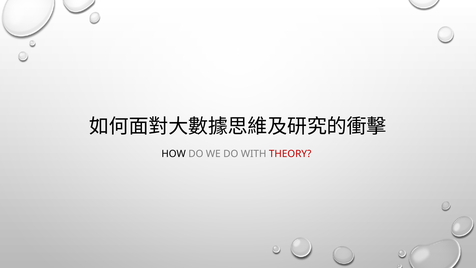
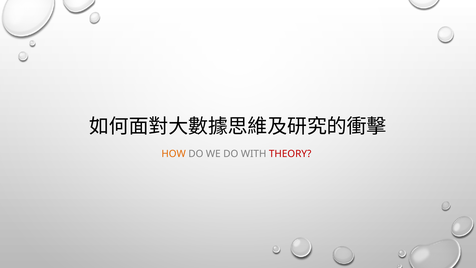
HOW colour: black -> orange (174, 154)
